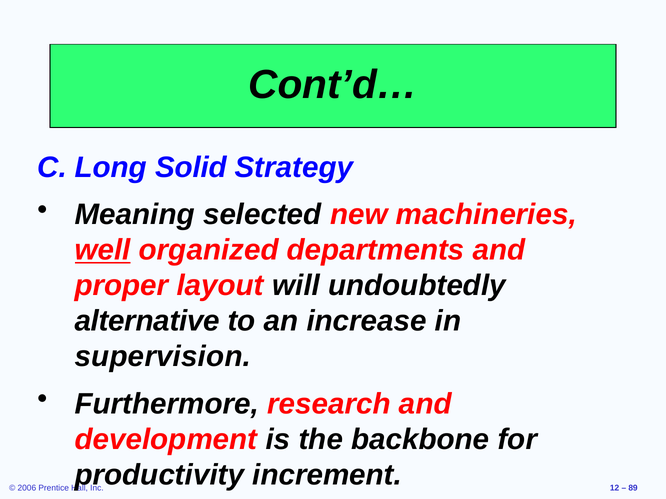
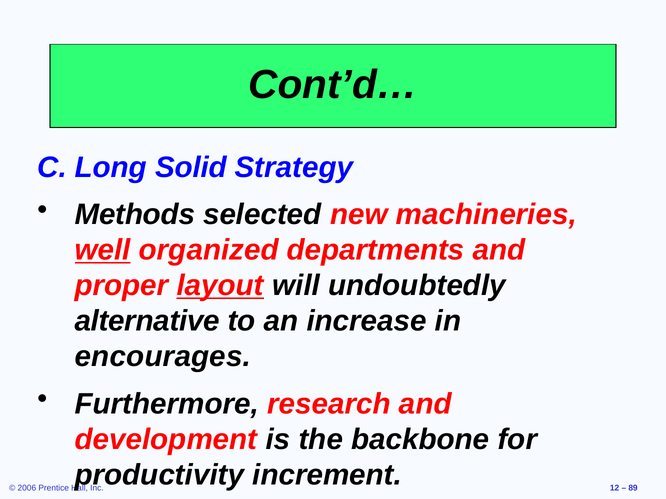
Meaning: Meaning -> Methods (135, 215)
layout underline: none -> present (220, 286)
supervision: supervision -> encourages (163, 357)
